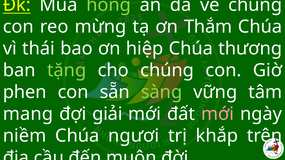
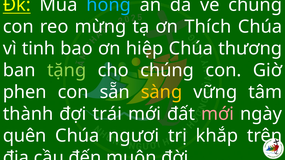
hồng colour: light green -> light blue (109, 5)
Thắm: Thắm -> Thích (208, 27)
thái: thái -> tinh (39, 49)
sàng colour: light green -> yellow (162, 92)
mang: mang -> thành (28, 114)
giải: giải -> trái (107, 114)
niềm: niềm -> quên (25, 136)
